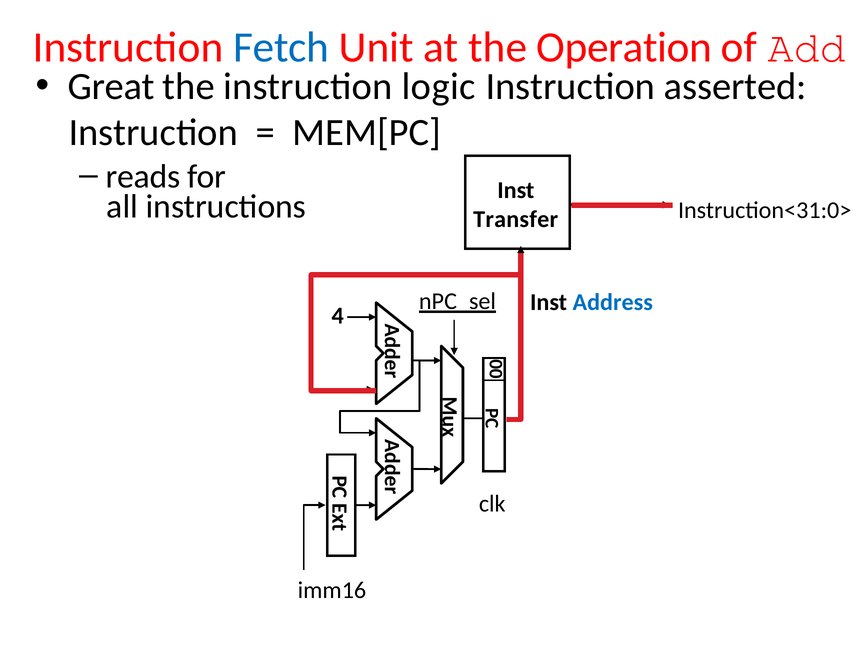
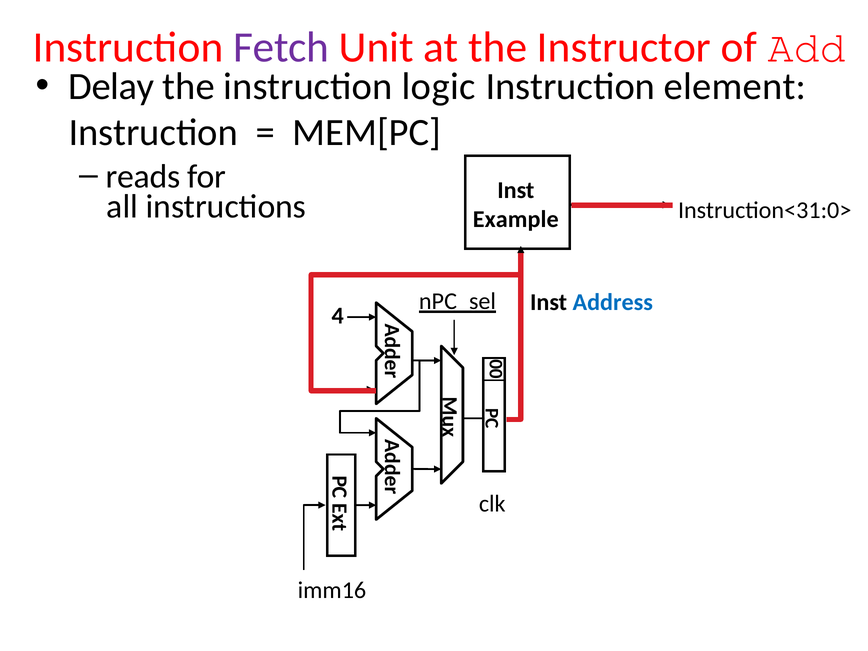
Fetch colour: blue -> purple (281, 47)
Operation: Operation -> Instructor (624, 47)
Great: Great -> Delay (111, 86)
asserted: asserted -> element (735, 86)
Transfer: Transfer -> Example (516, 219)
